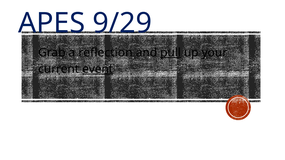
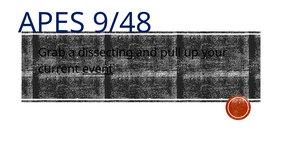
9/29: 9/29 -> 9/48 (122, 23)
reflection: reflection -> dissecting (106, 53)
pull underline: present -> none (171, 53)
